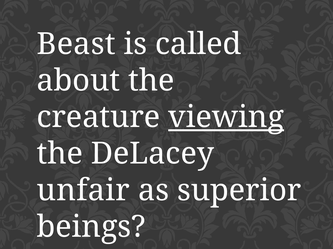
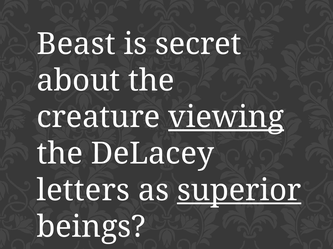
called: called -> secret (198, 44)
unfair: unfair -> letters (83, 191)
superior underline: none -> present (239, 191)
